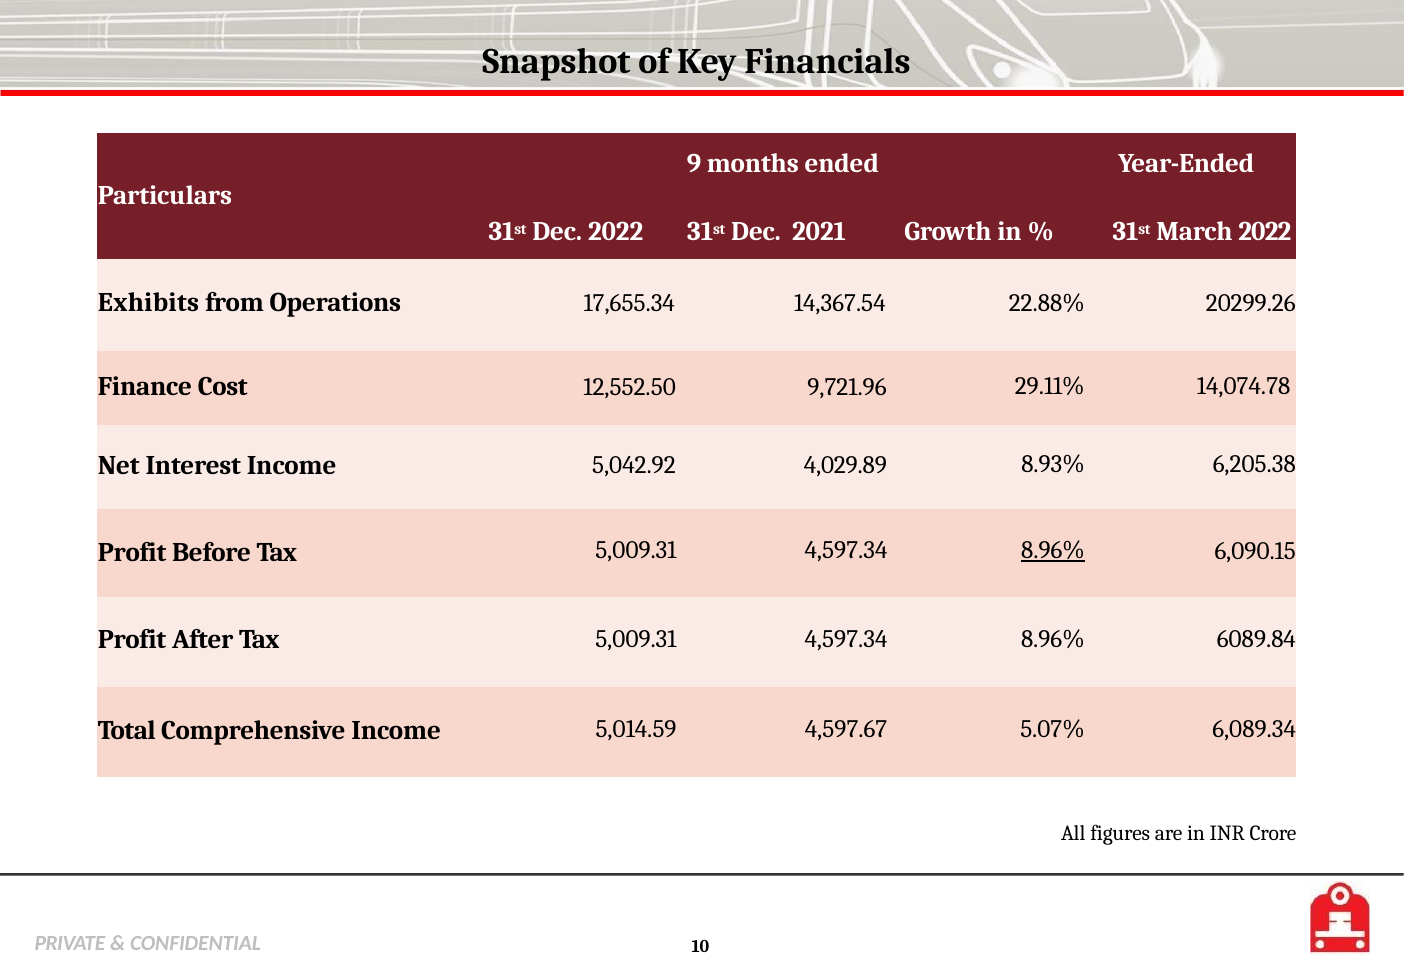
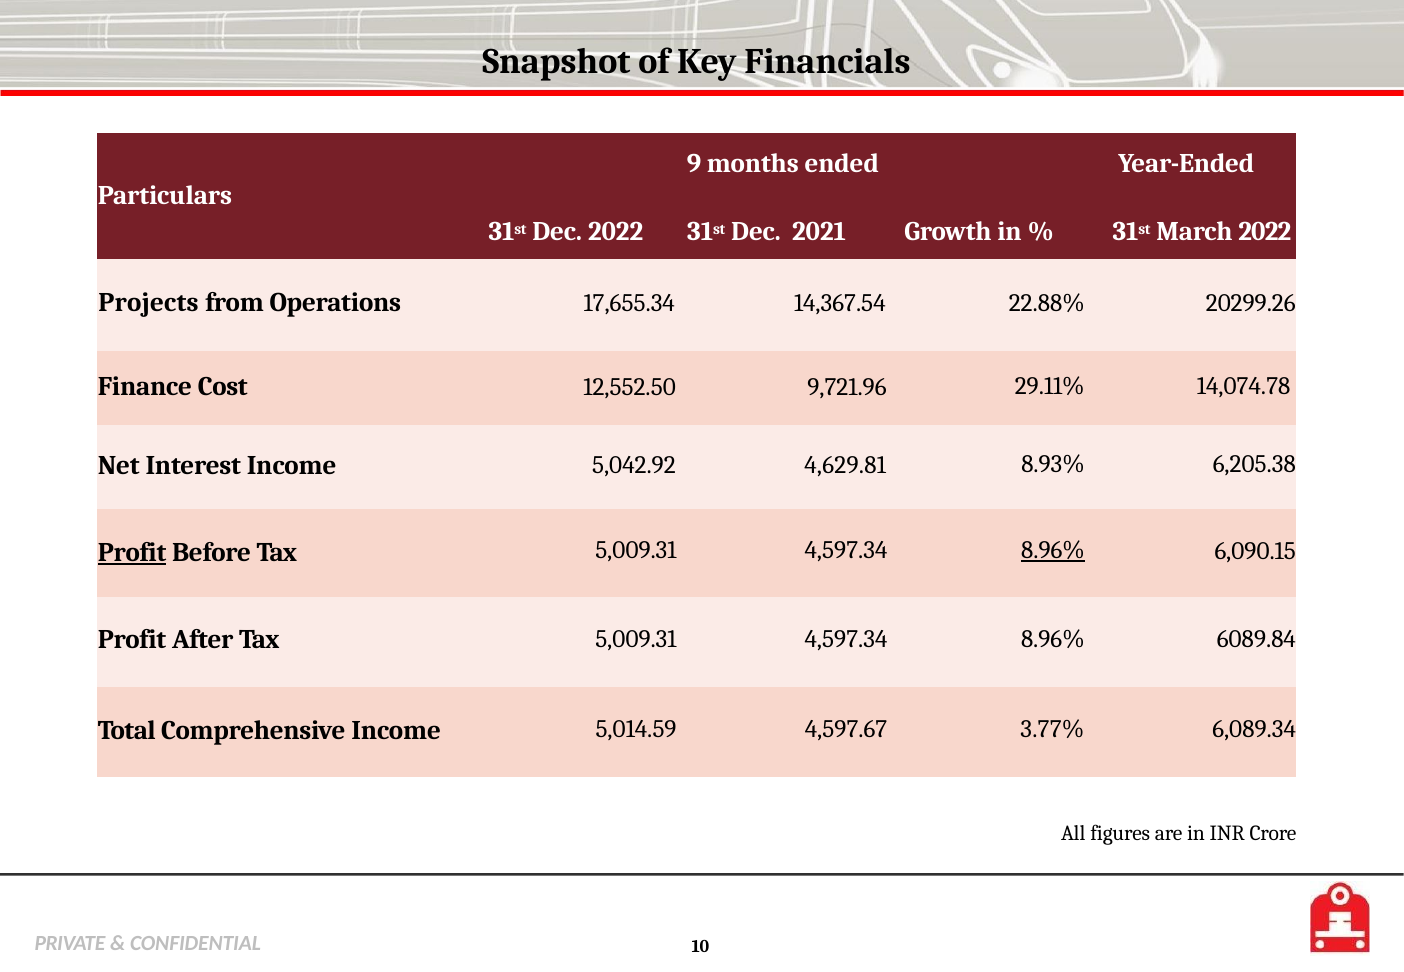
Exhibits: Exhibits -> Projects (149, 303)
4,029.89: 4,029.89 -> 4,629.81 (845, 465)
Profit underline: none -> present (132, 552)
5.07%: 5.07% -> 3.77% (1052, 729)
